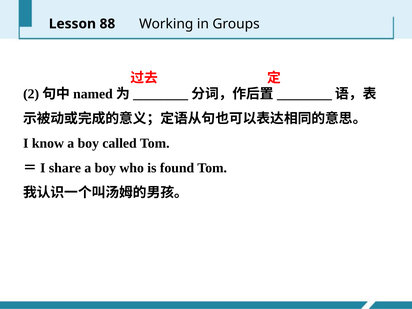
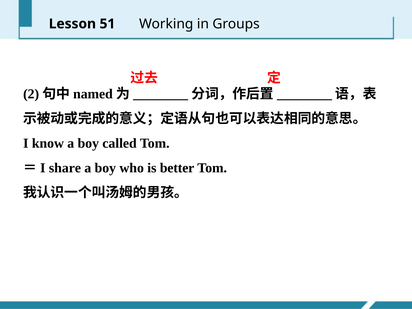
88: 88 -> 51 (107, 24)
found: found -> better (177, 168)
